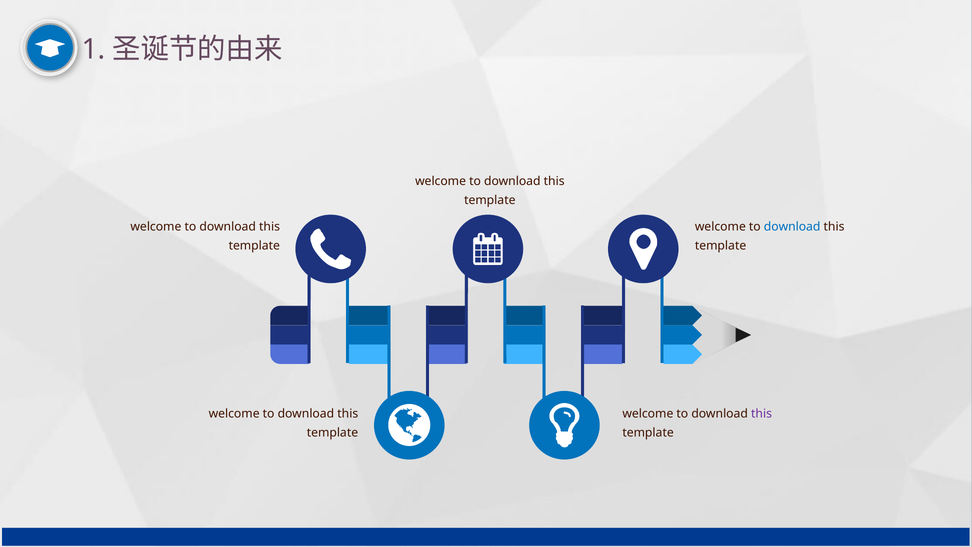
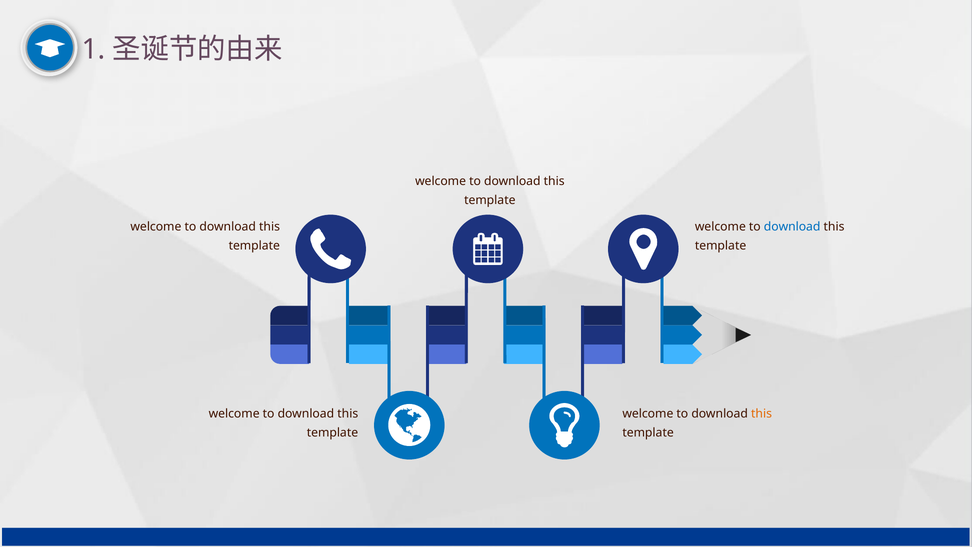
this colour: purple -> orange (762, 414)
